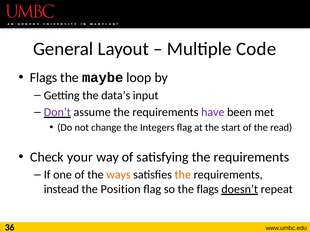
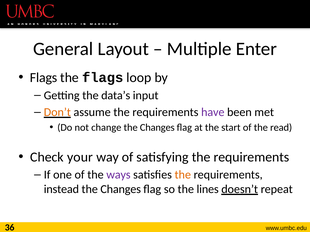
Code: Code -> Enter (256, 49)
the maybe: maybe -> flags (103, 78)
Don’t colour: purple -> orange (57, 112)
change the Integers: Integers -> Changes (157, 128)
ways colour: orange -> purple (118, 175)
Position: Position -> Changes (121, 190)
the flags: flags -> lines (208, 190)
